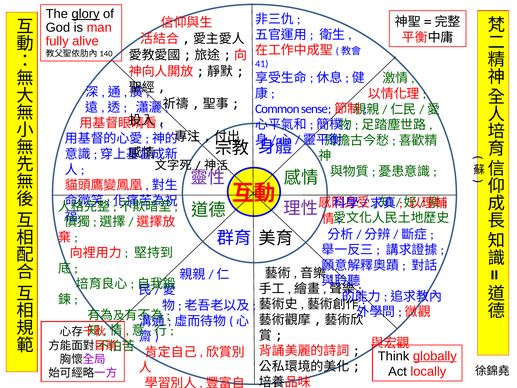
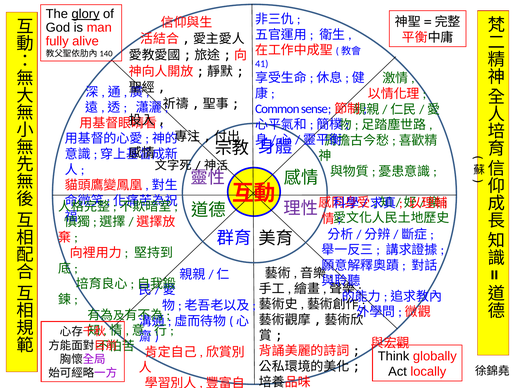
globally underline: present -> none (435, 356)
